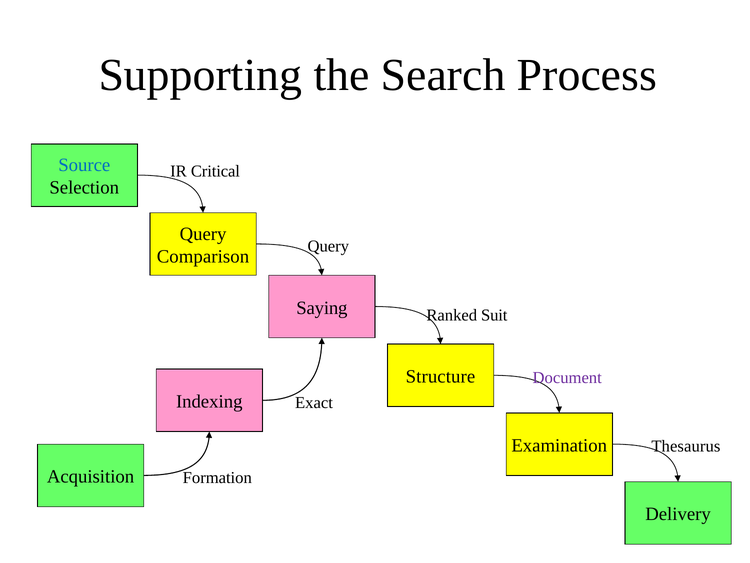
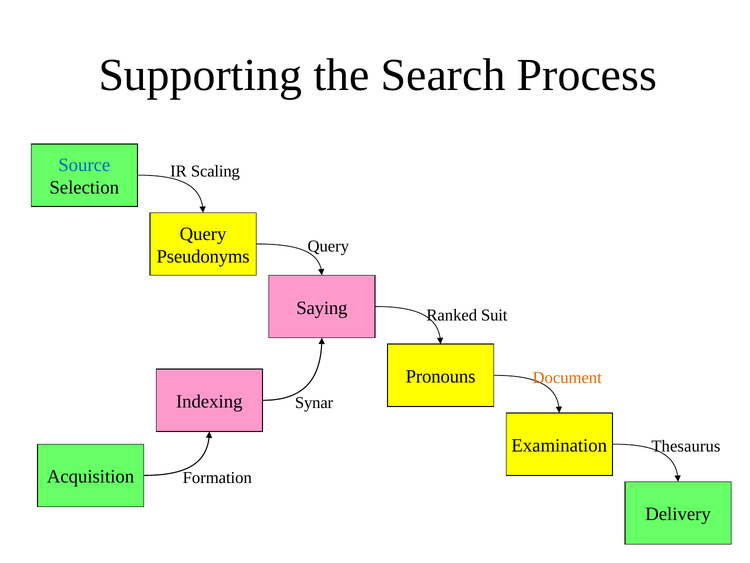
Critical: Critical -> Scaling (215, 171)
Comparison: Comparison -> Pseudonyms (203, 256)
Structure: Structure -> Pronouns (441, 376)
Document colour: purple -> orange (567, 377)
Exact: Exact -> Synar (314, 402)
